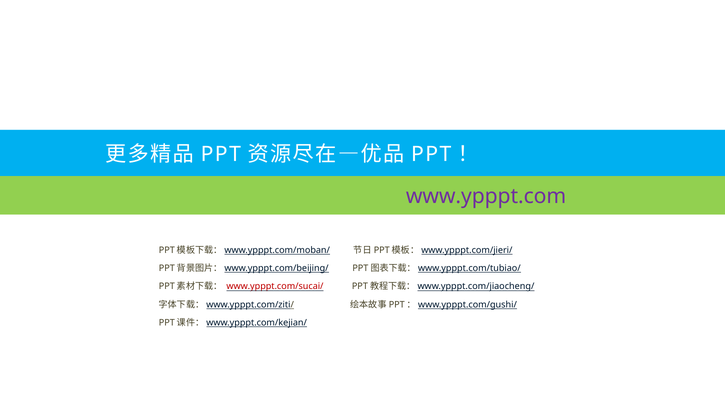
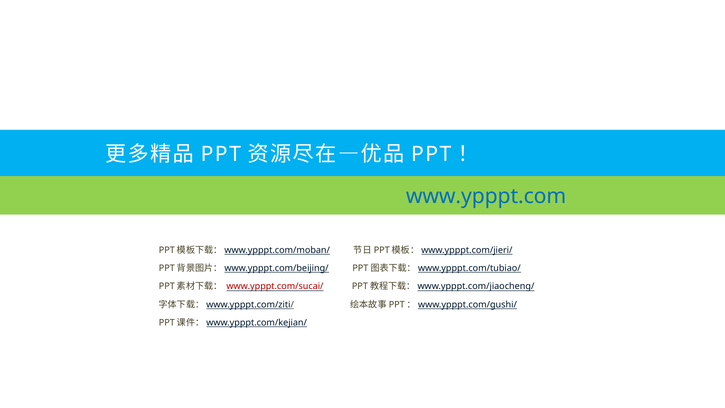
www.ypppt.com colour: purple -> blue (486, 196)
